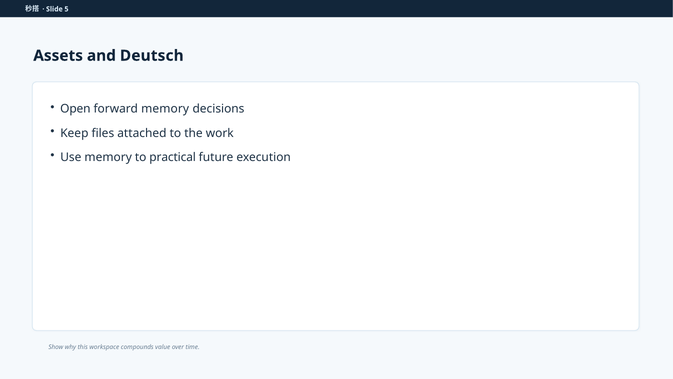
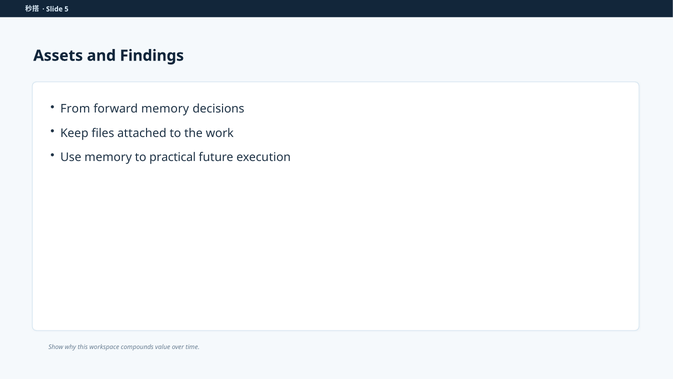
Deutsch: Deutsch -> Findings (152, 56)
Open: Open -> From (75, 109)
